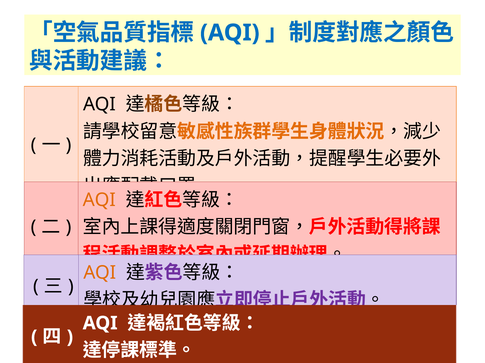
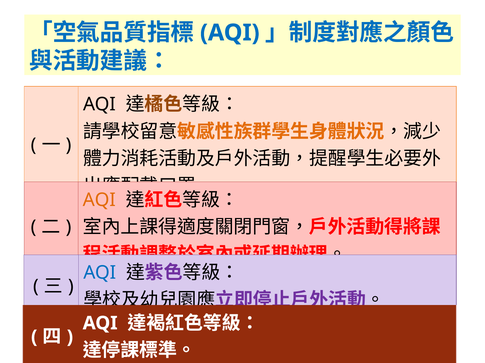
AQI colour: orange -> blue (100, 273)
